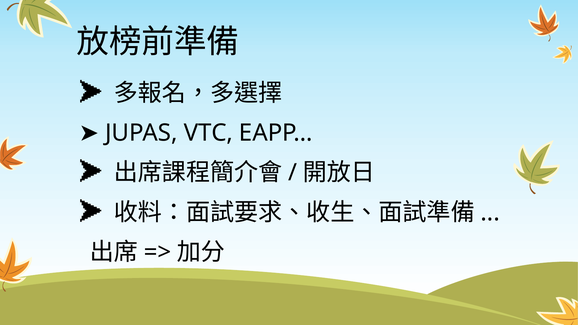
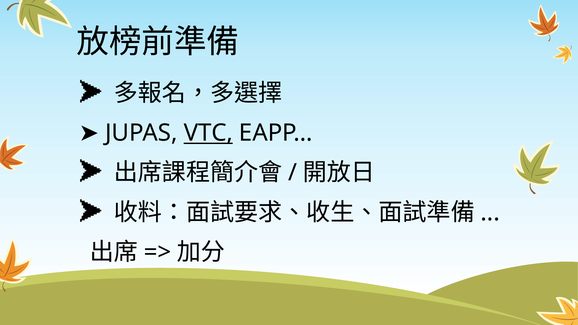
VTC underline: none -> present (208, 133)
